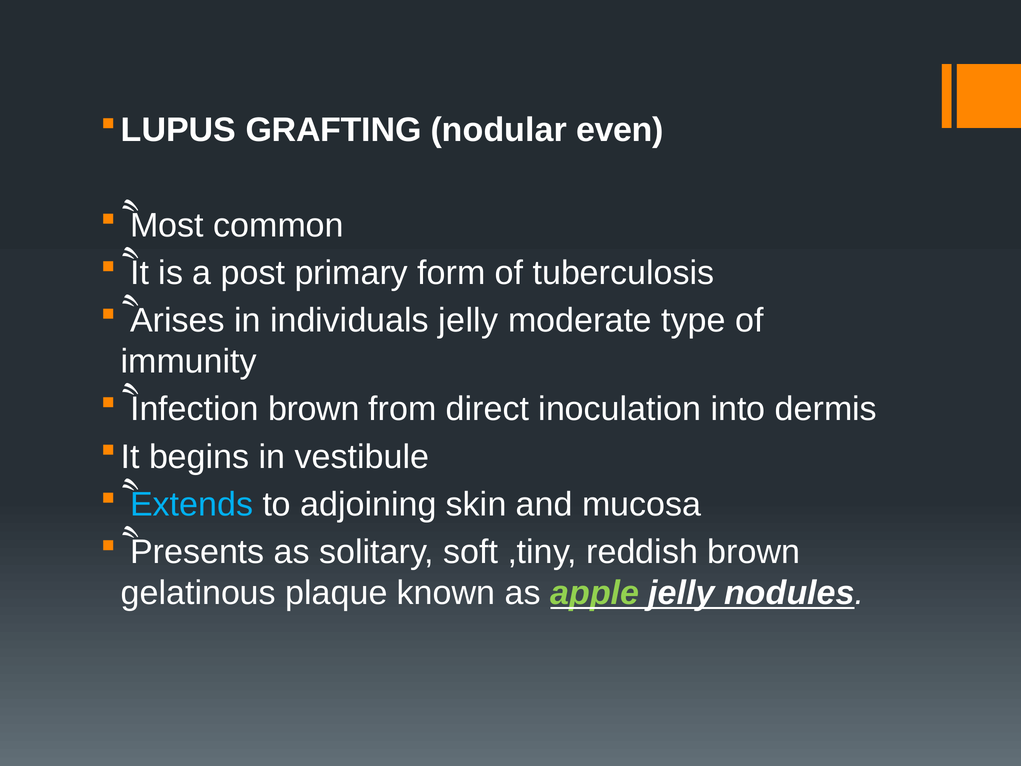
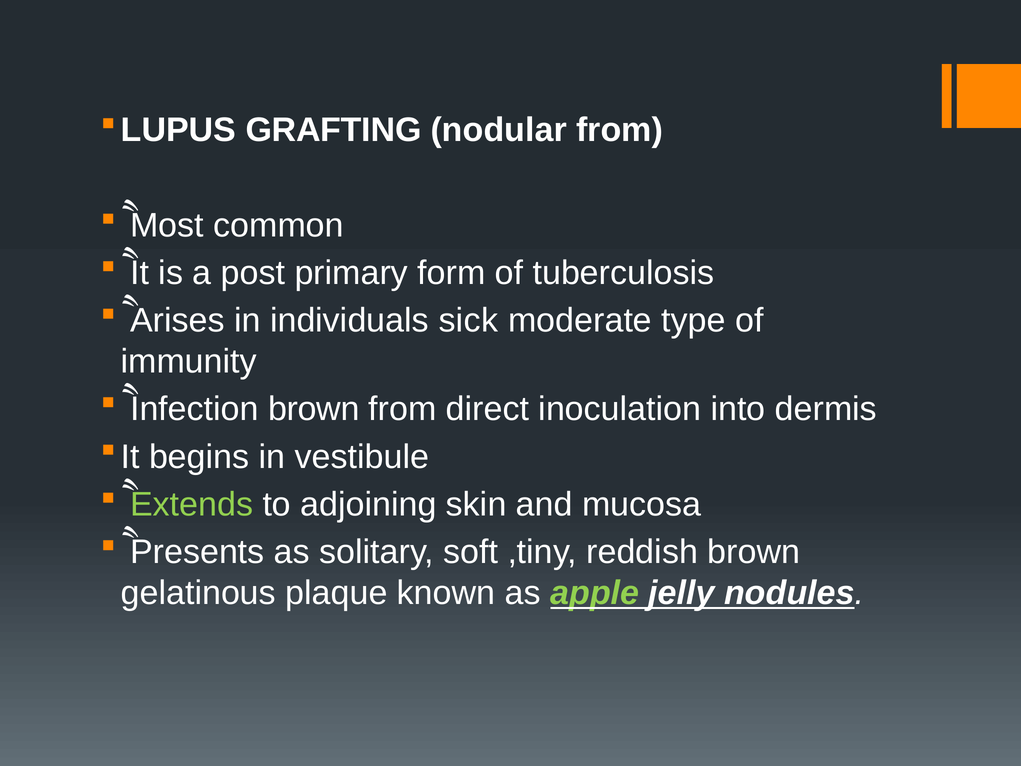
nodular even: even -> from (620, 130)
individuals jelly: jelly -> sick (468, 321)
Extends colour: light blue -> light green (192, 504)
